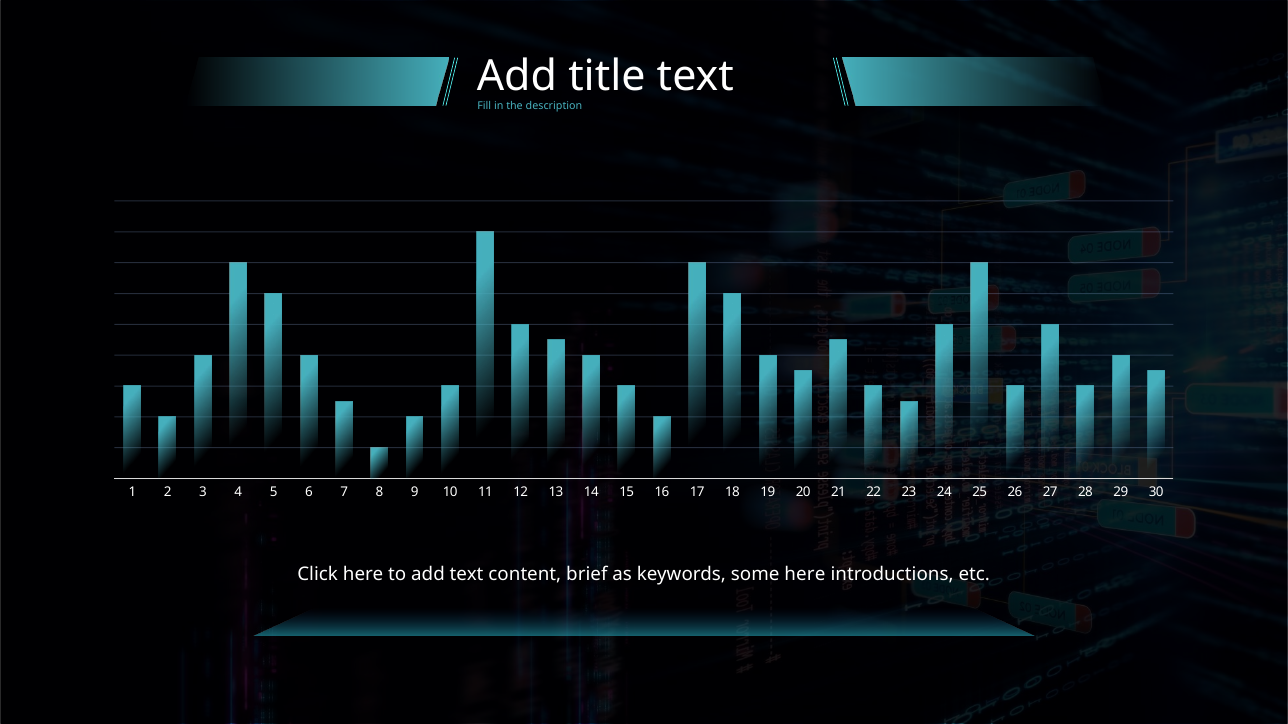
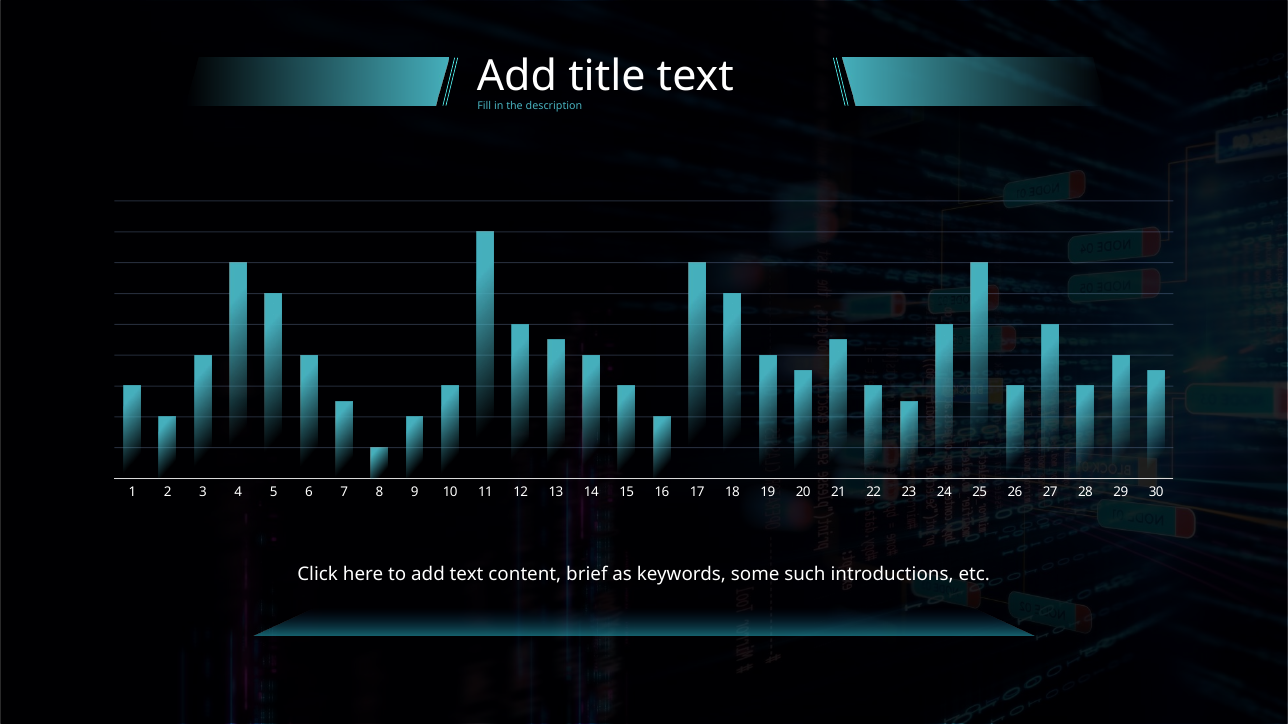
some here: here -> such (805, 575)
